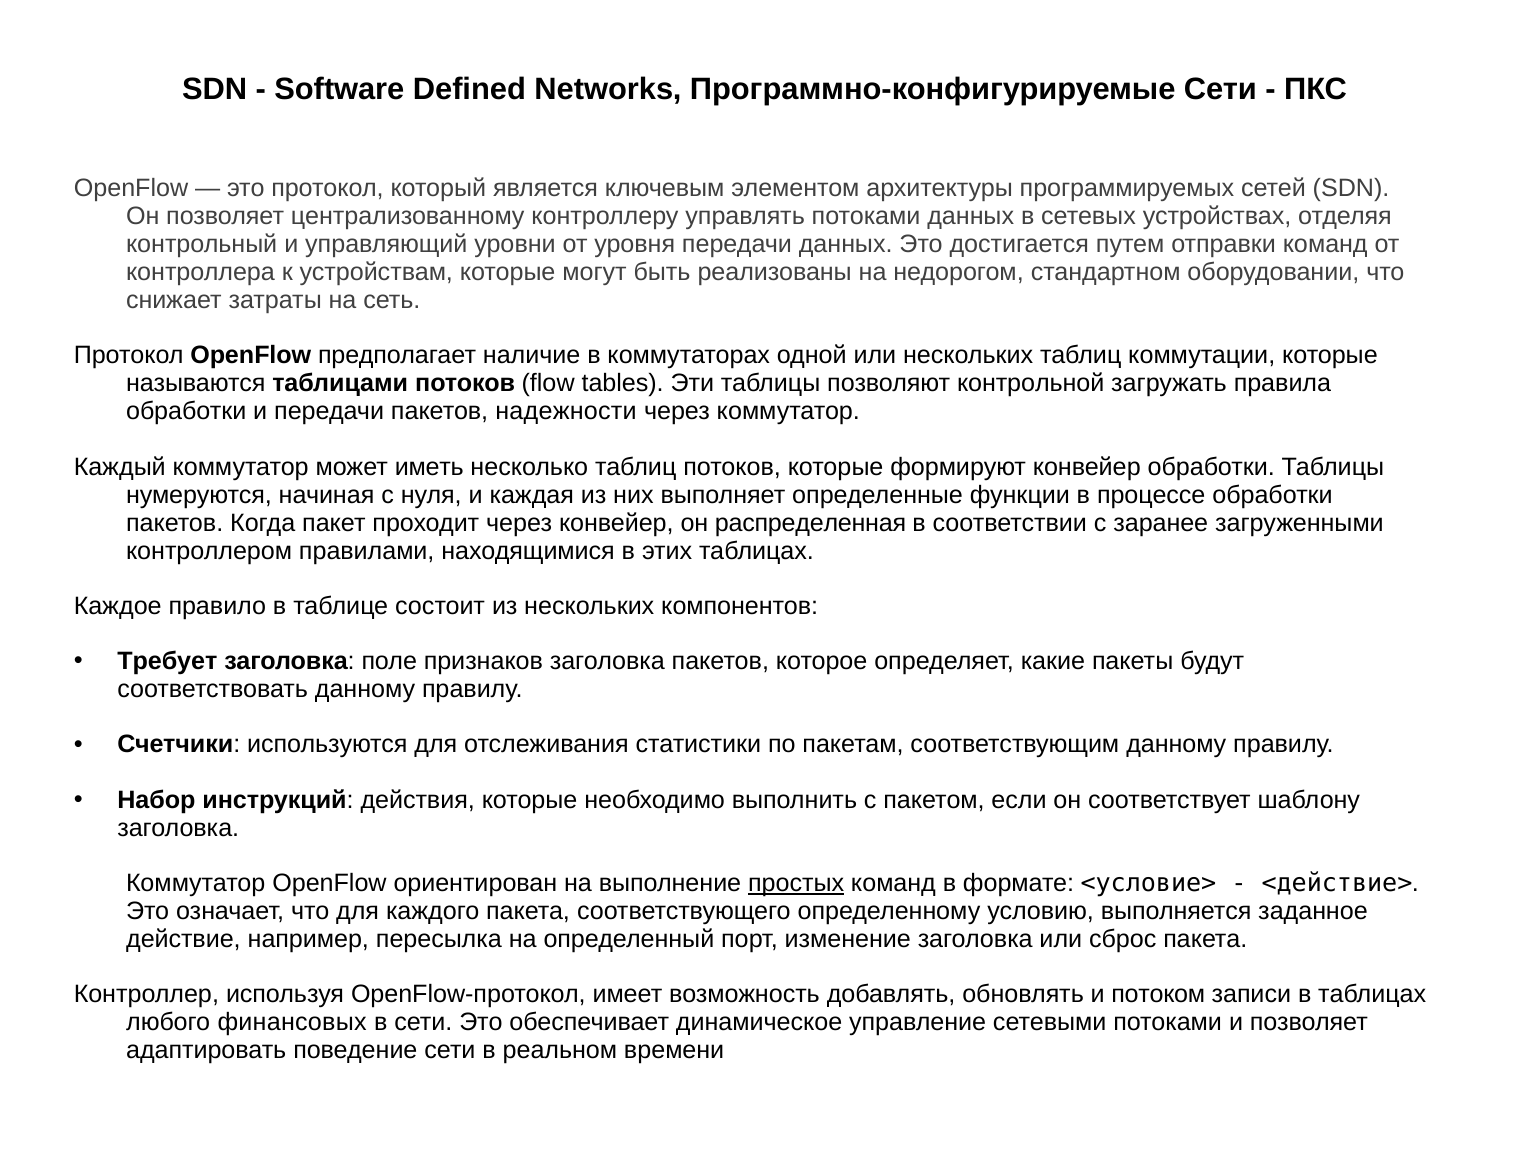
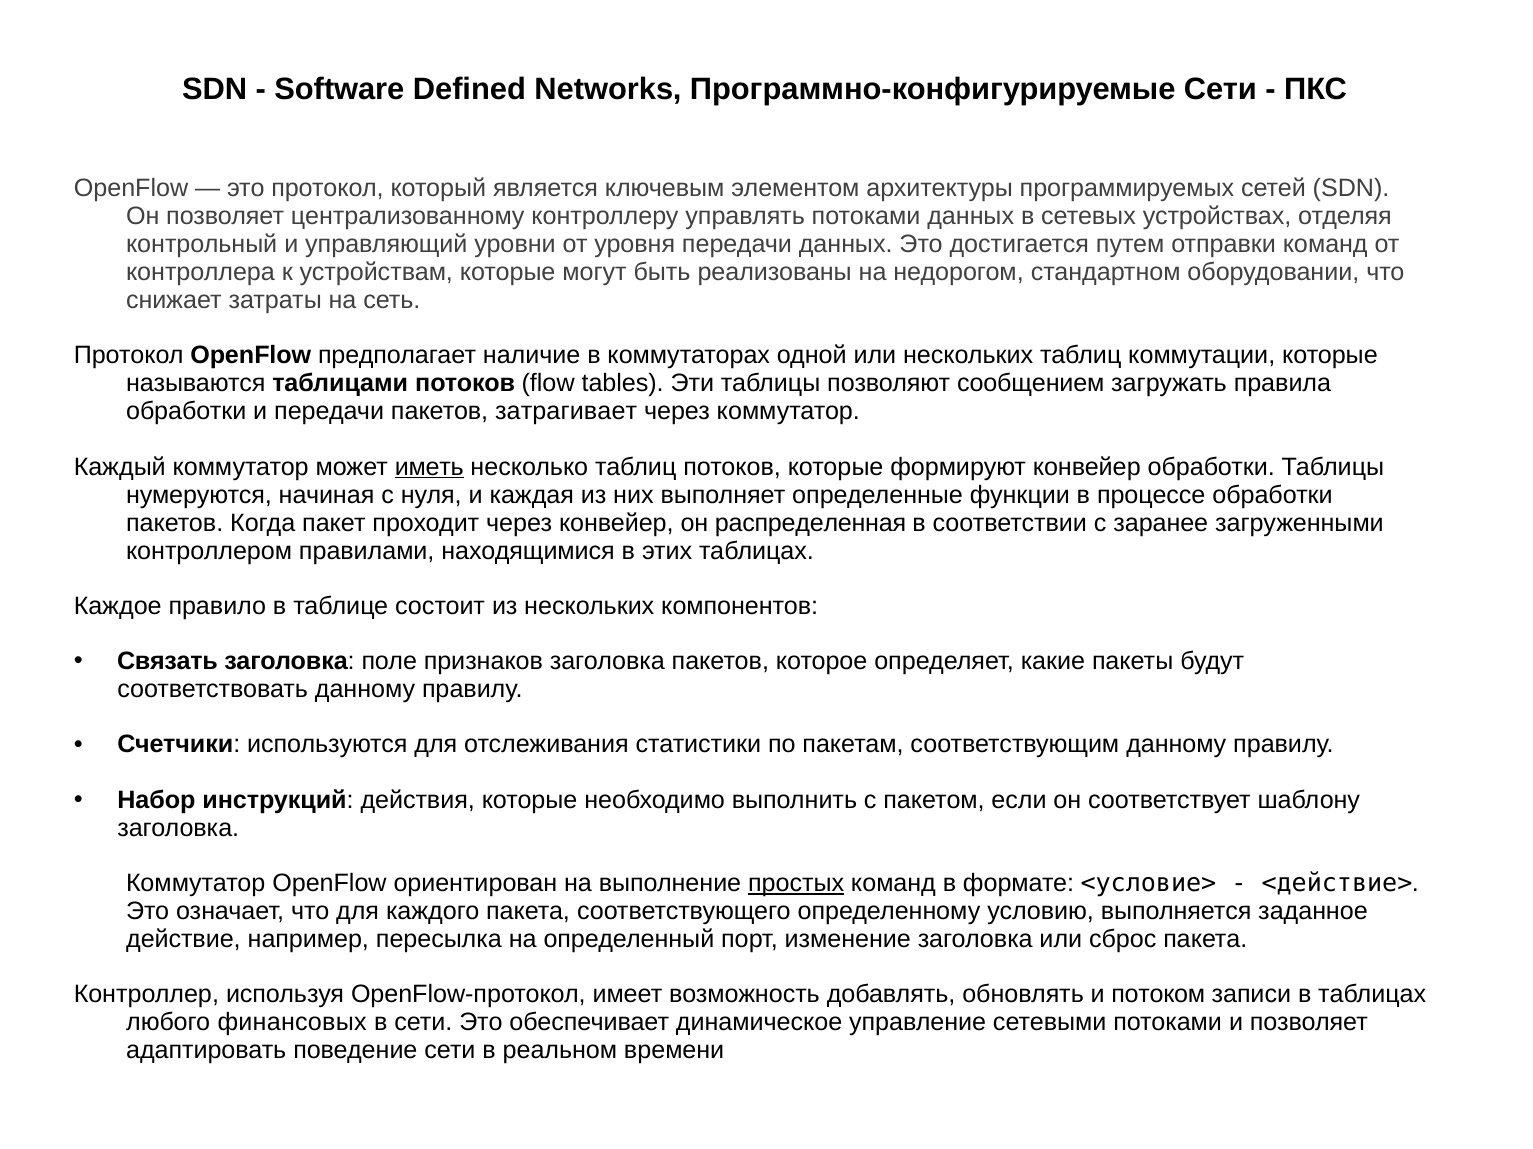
контрольной: контрольной -> сообщением (1031, 384)
надежности: надежности -> затрагивает (566, 412)
иметь underline: none -> present (429, 467)
Требует: Требует -> Связать (167, 662)
